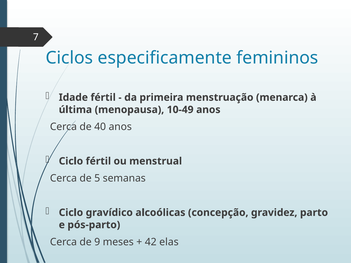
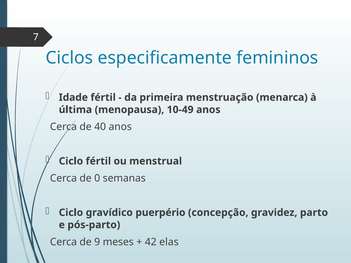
5: 5 -> 0 (97, 178)
alcoólicas: alcoólicas -> puerpério (160, 213)
